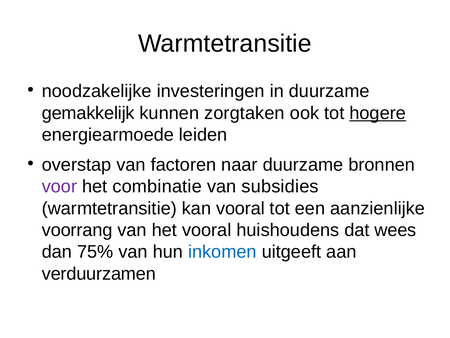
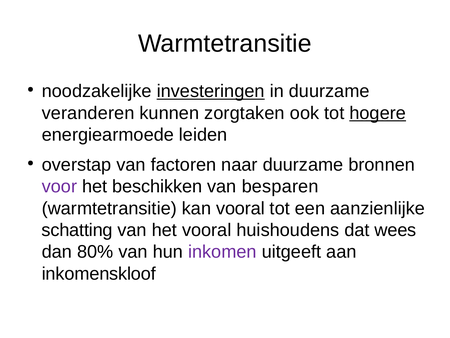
investeringen underline: none -> present (211, 91)
gemakkelijk: gemakkelijk -> veranderen (88, 113)
combinatie: combinatie -> beschikken (157, 186)
subsidies: subsidies -> besparen (280, 186)
voorrang: voorrang -> schatting (77, 230)
75%: 75% -> 80% (95, 252)
inkomen colour: blue -> purple (222, 252)
verduurzamen: verduurzamen -> inkomenskloof (99, 273)
